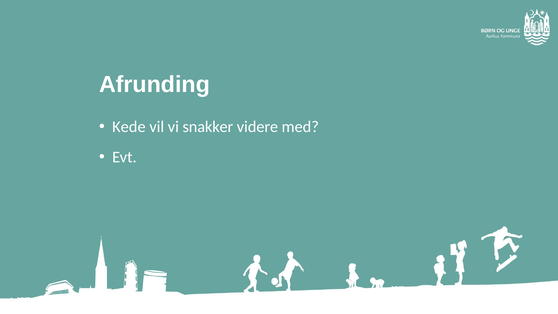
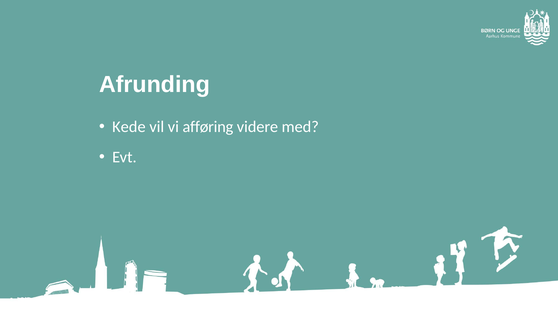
snakker: snakker -> afføring (208, 127)
